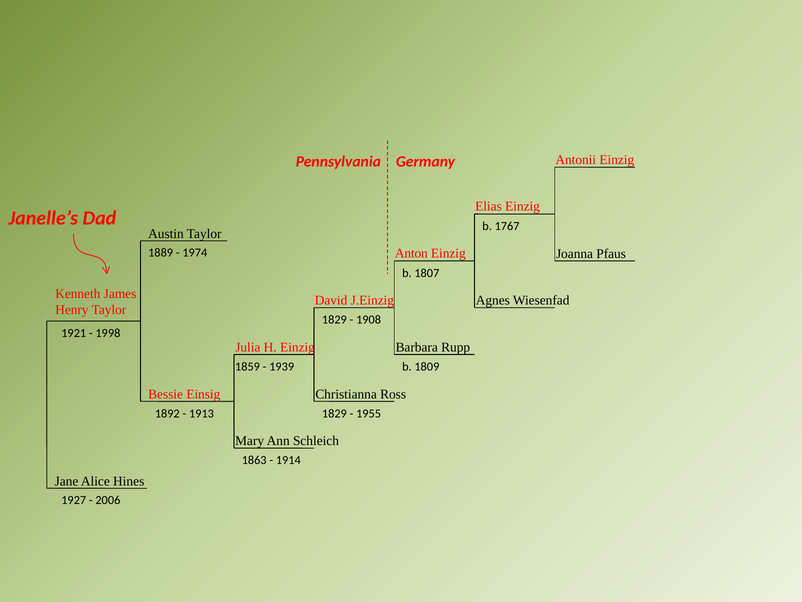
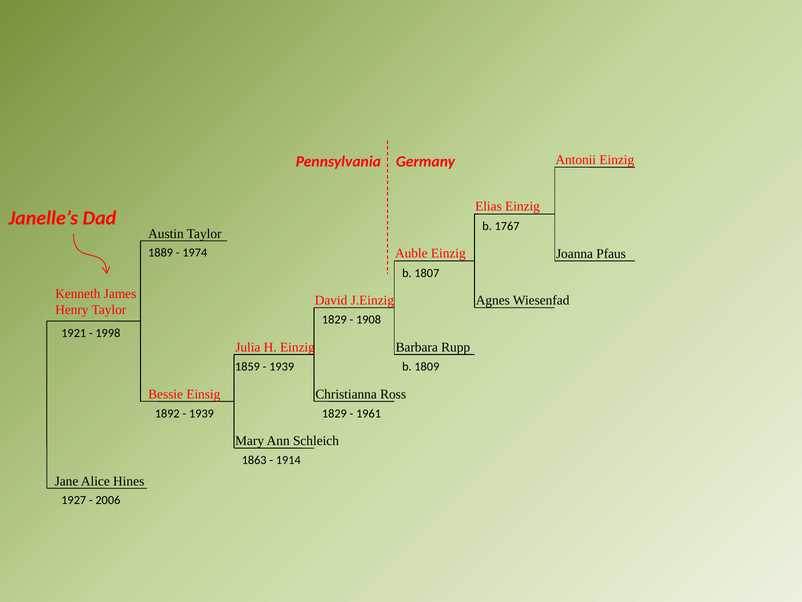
Anton: Anton -> Auble (411, 253)
1913: 1913 -> 1939 (201, 413)
1955: 1955 -> 1961 (369, 413)
